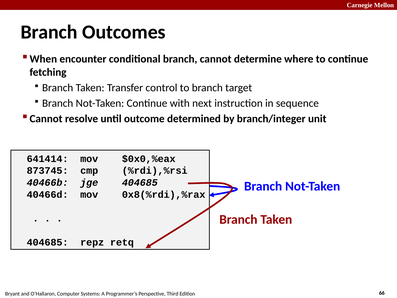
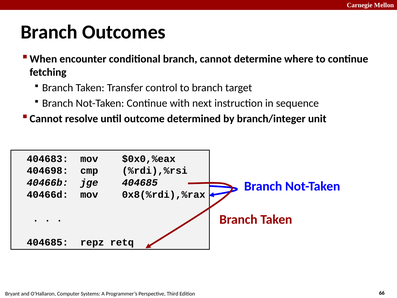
641414: 641414 -> 404683 (48, 159)
873745: 873745 -> 404698 (48, 171)
